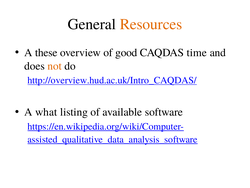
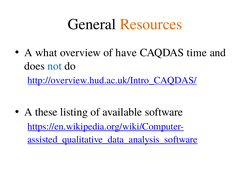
these: these -> what (46, 52)
good: good -> have (126, 52)
not colour: orange -> blue (55, 66)
what: what -> these (46, 112)
